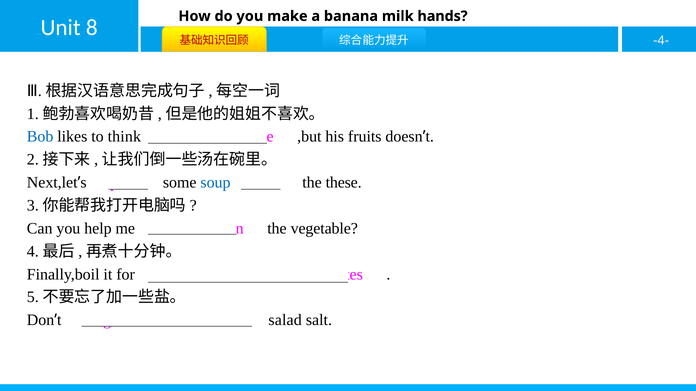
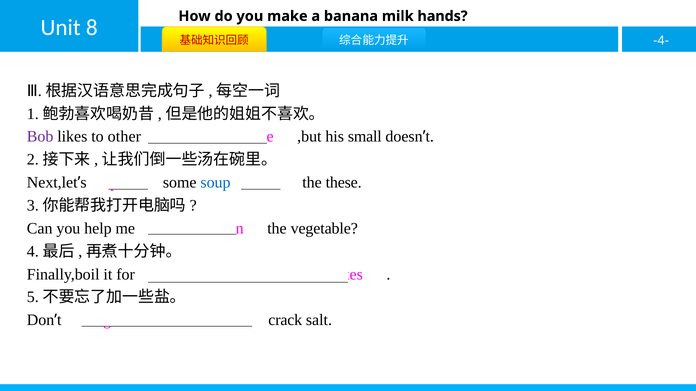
Bob colour: blue -> purple (40, 137)
think: think -> other (124, 137)
fruits: fruits -> small (365, 137)
salad: salad -> crack (285, 321)
